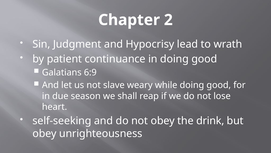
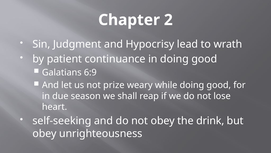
slave: slave -> prize (114, 85)
